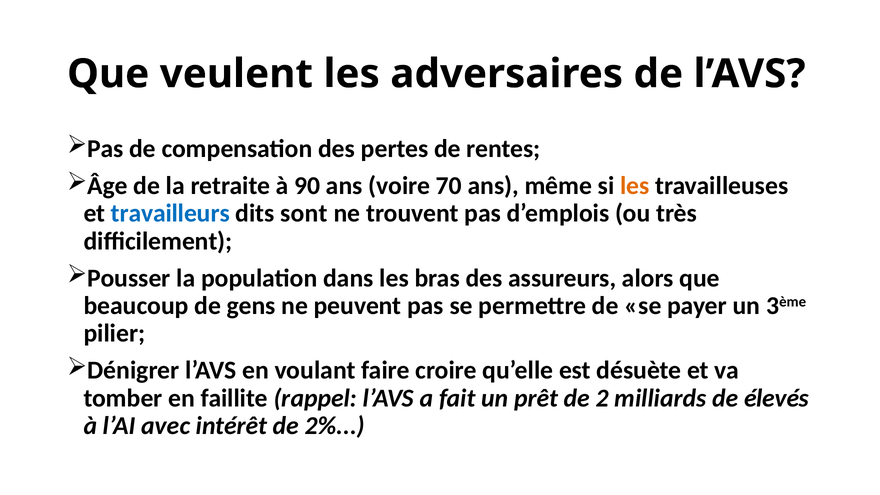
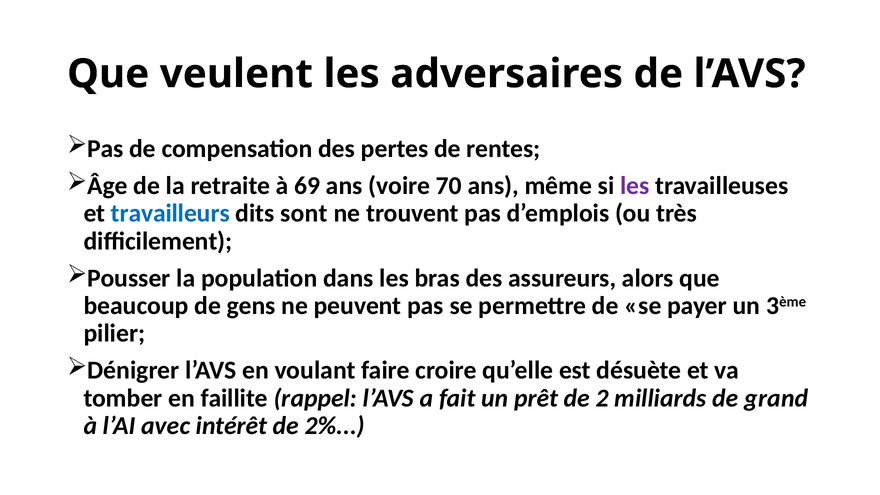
90: 90 -> 69 (307, 186)
les colour: orange -> purple (635, 186)
élevés: élevés -> grand (776, 398)
